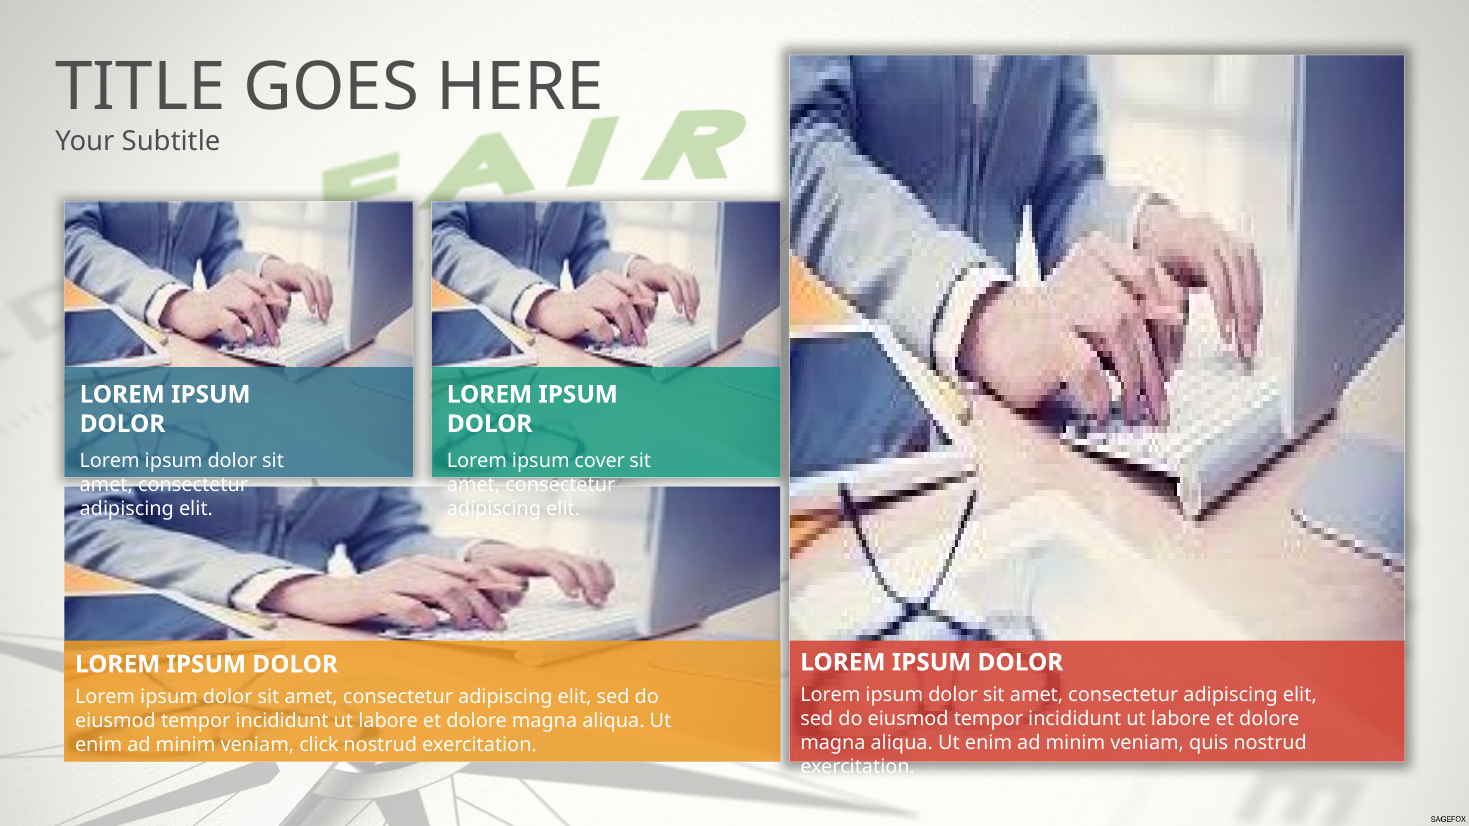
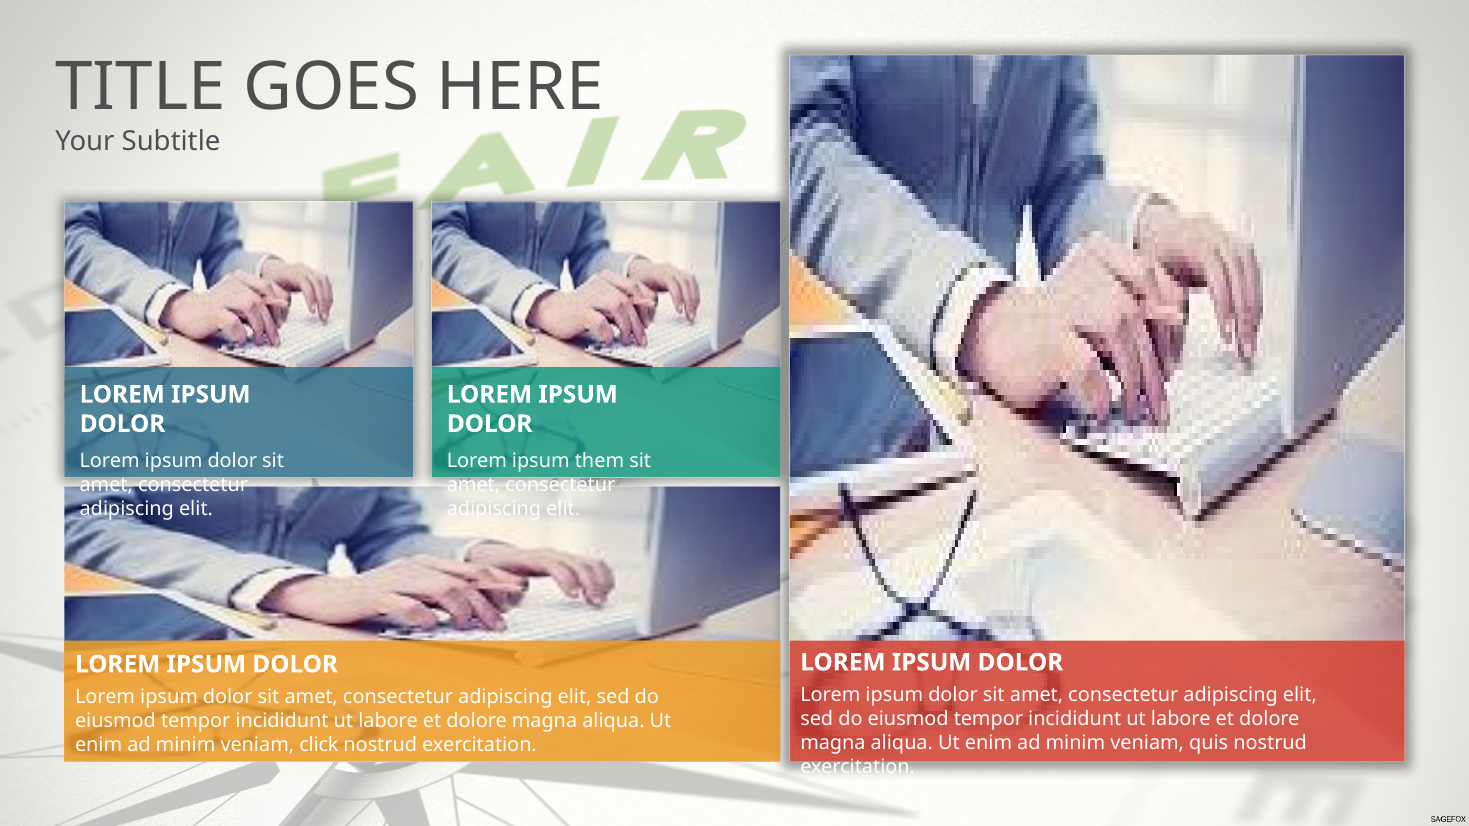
cover: cover -> them (600, 461)
